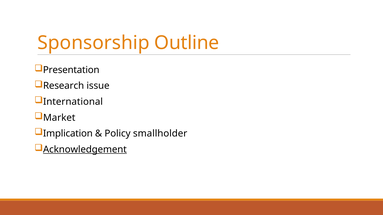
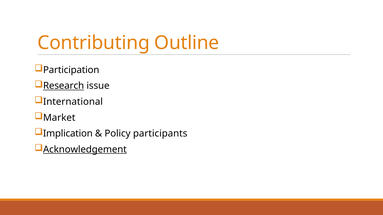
Sponsorship: Sponsorship -> Contributing (94, 43)
Presentation: Presentation -> Participation (71, 70)
Research underline: none -> present (64, 86)
smallholder: smallholder -> participants (160, 134)
